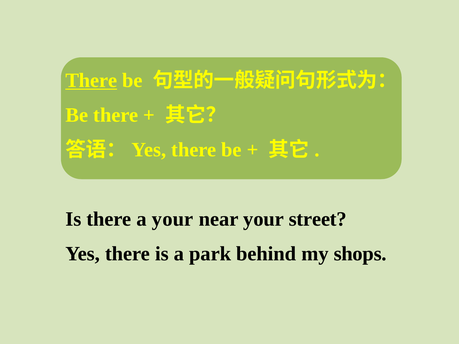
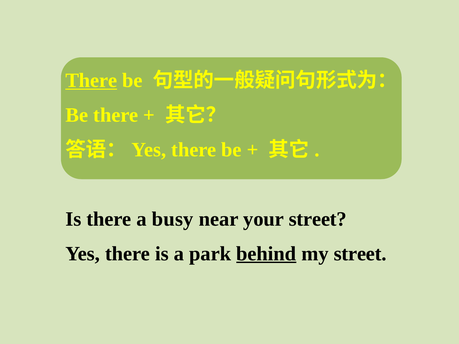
a your: your -> busy (173, 219)
behind underline: none -> present (266, 254)
my shops: shops -> street (360, 254)
